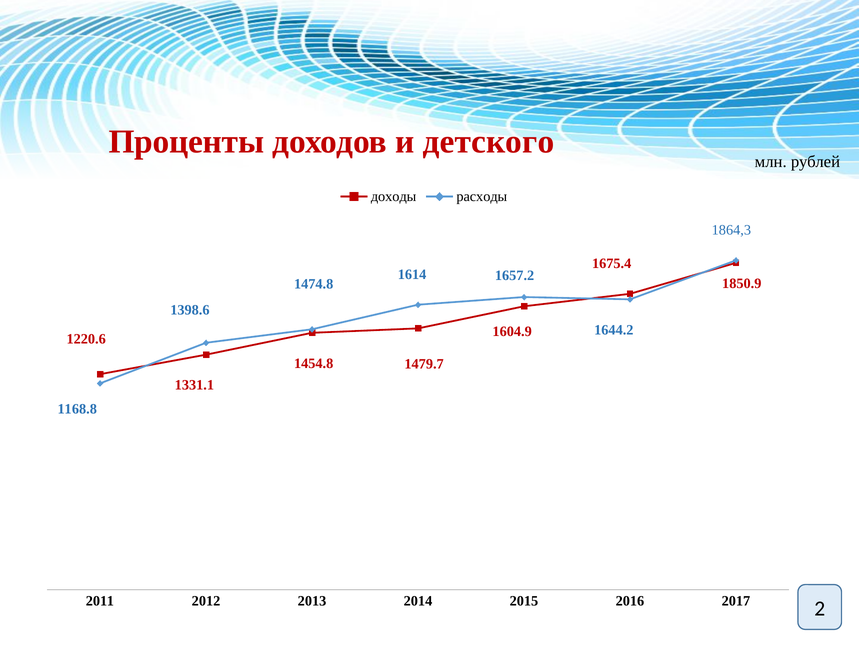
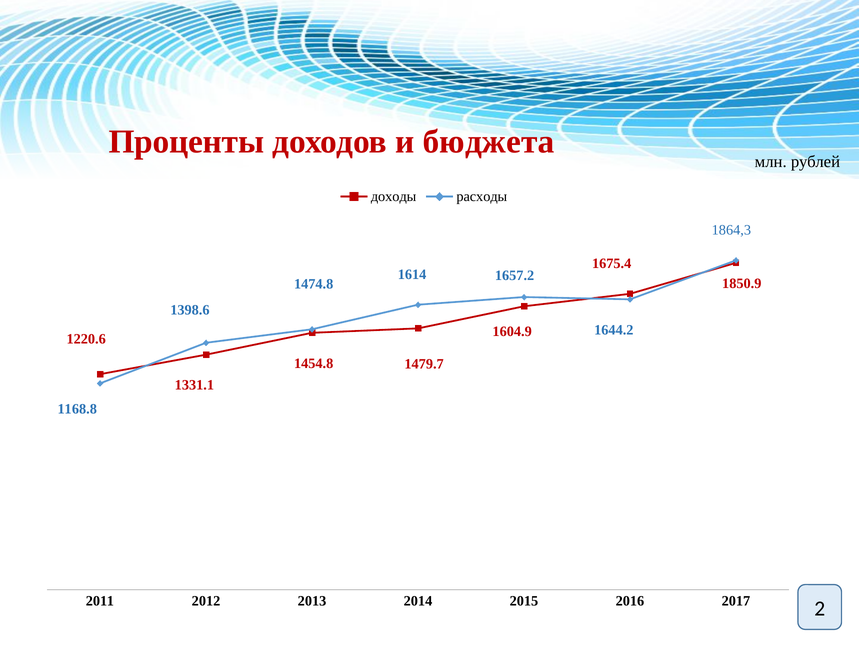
детского: детского -> бюджета (489, 142)
